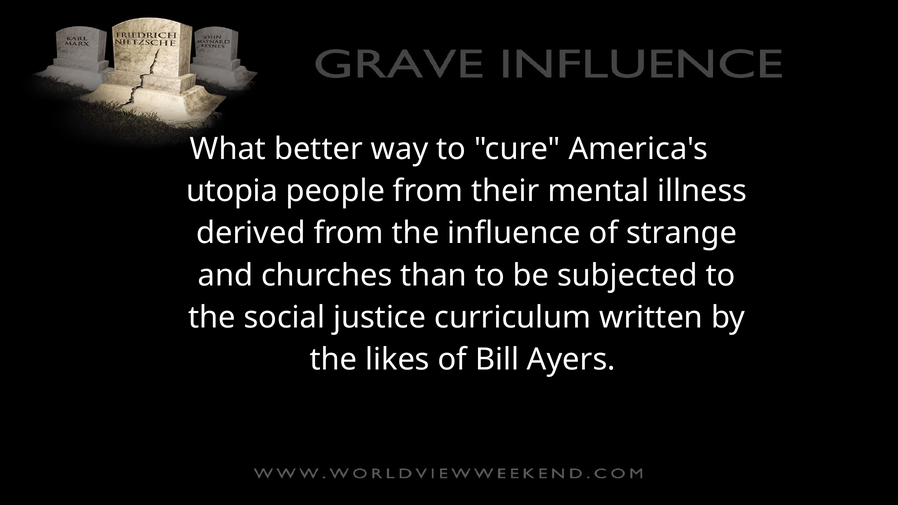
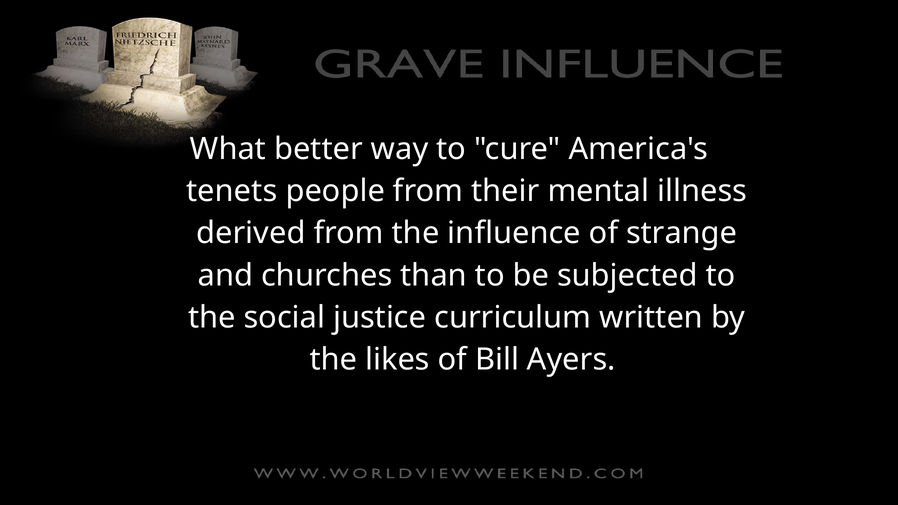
utopia: utopia -> tenets (232, 191)
